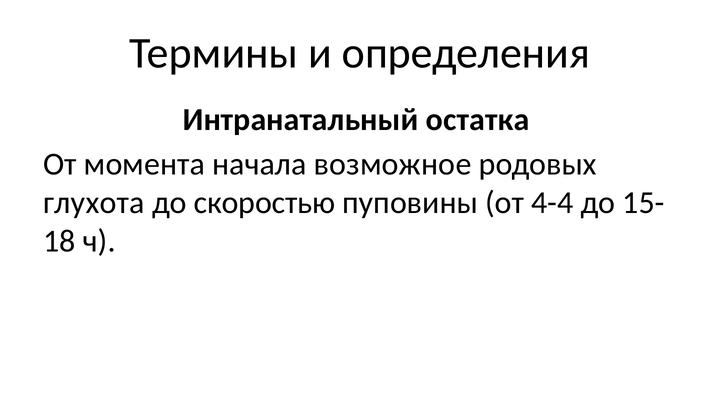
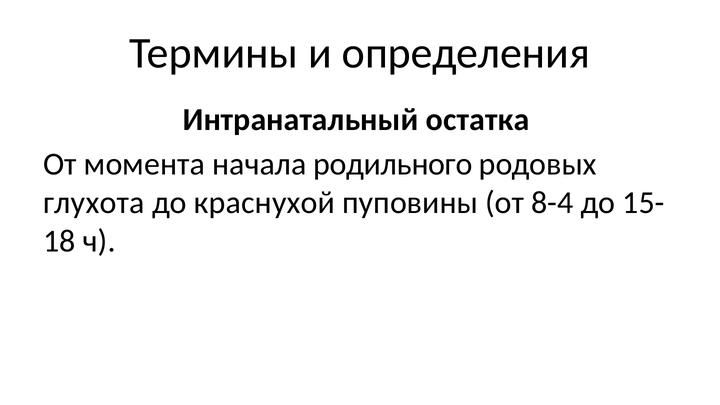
возможное: возможное -> родильного (393, 164)
скоростью: скоростью -> краснухой (264, 203)
4-4: 4-4 -> 8-4 (552, 203)
